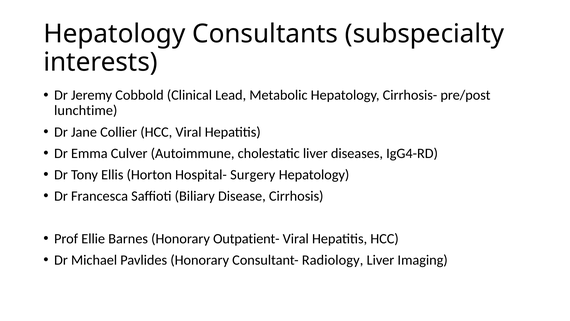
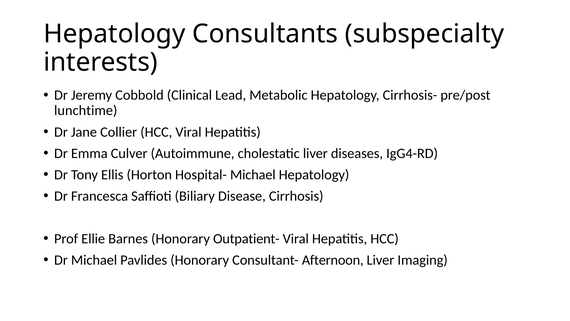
Hospital- Surgery: Surgery -> Michael (253, 174)
Radiology: Radiology -> Afternoon (333, 260)
